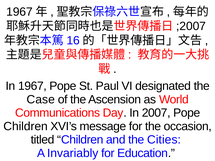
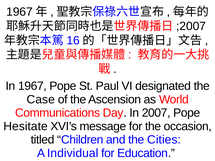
Children: Children -> Hesitate (26, 126)
Invariably: Invariably -> Individual (73, 153)
